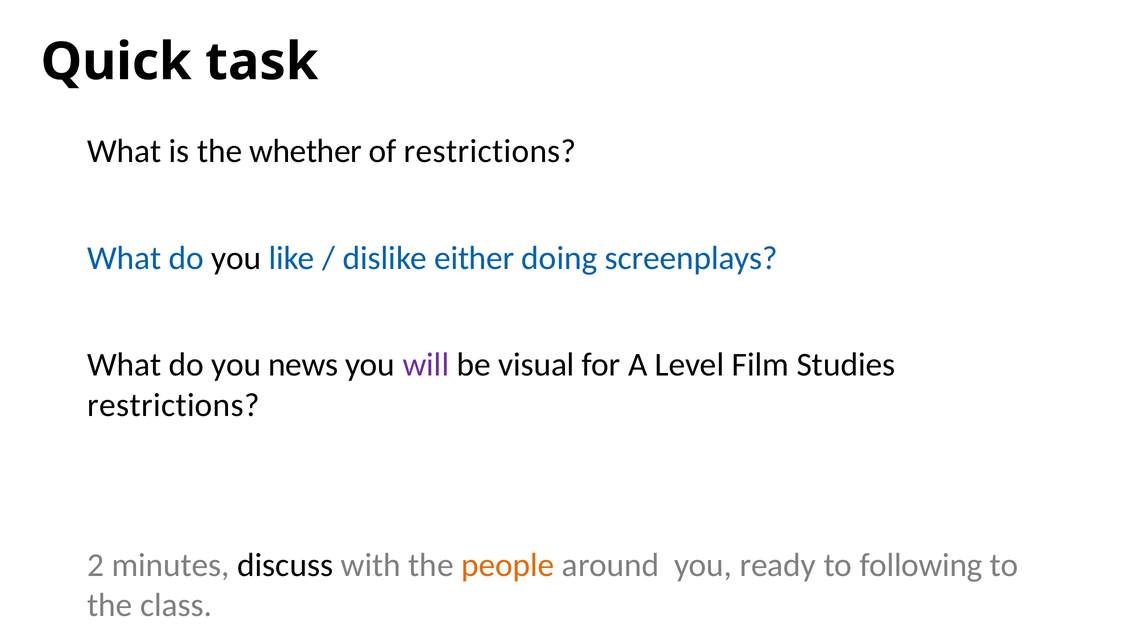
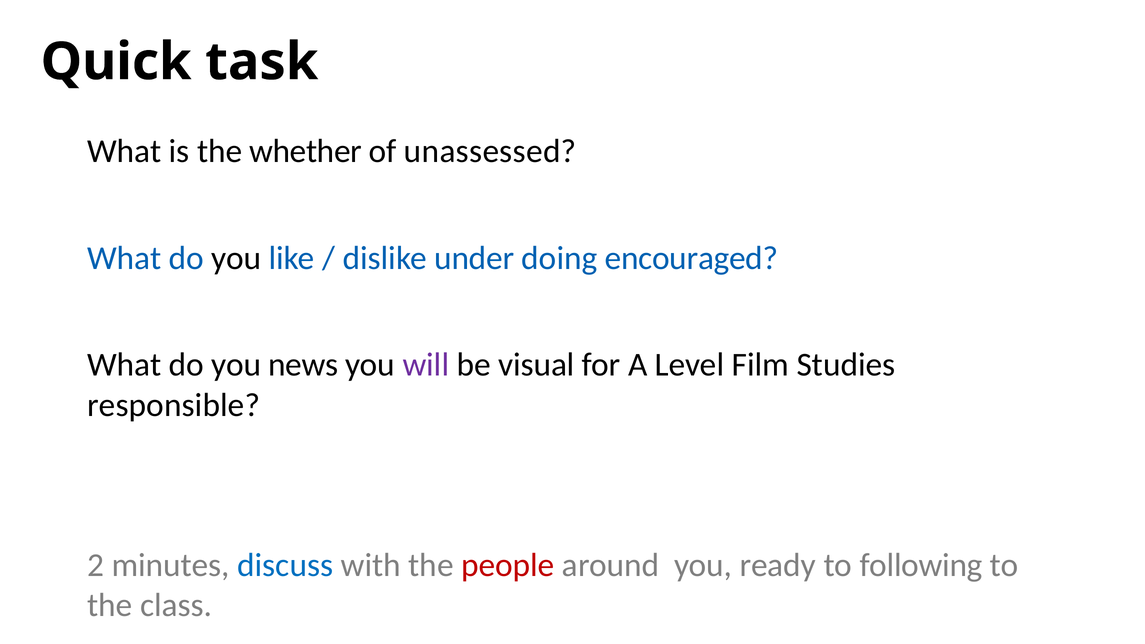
of restrictions: restrictions -> unassessed (490, 151)
either: either -> under (474, 258)
screenplays: screenplays -> encouraged (691, 258)
restrictions: restrictions -> responsible (174, 405)
discuss colour: black -> blue (285, 565)
people colour: orange -> red (508, 565)
